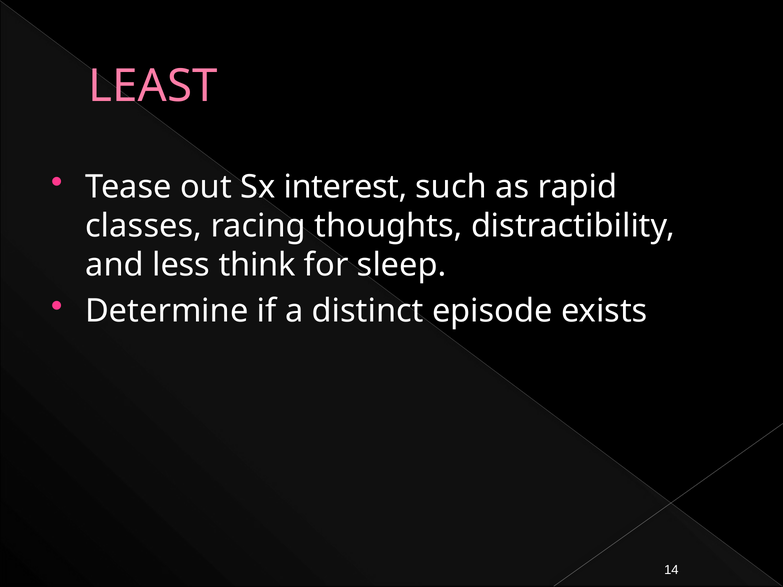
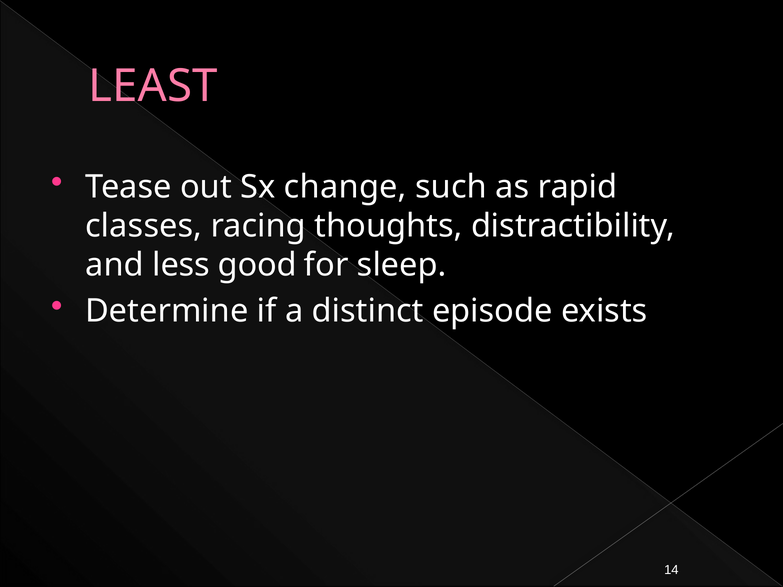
interest: interest -> change (345, 187)
think: think -> good (257, 265)
